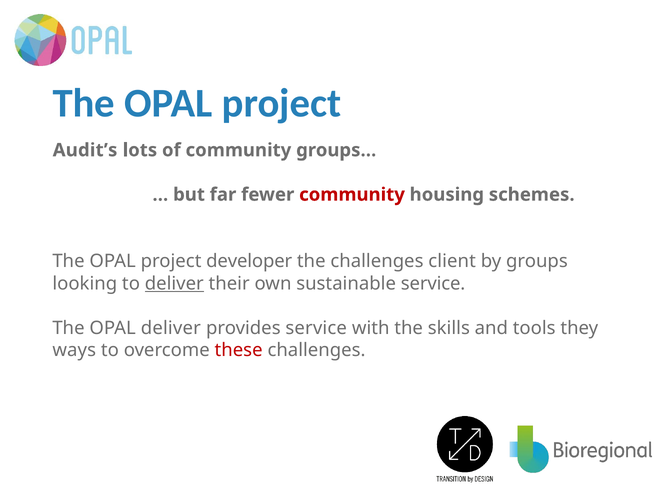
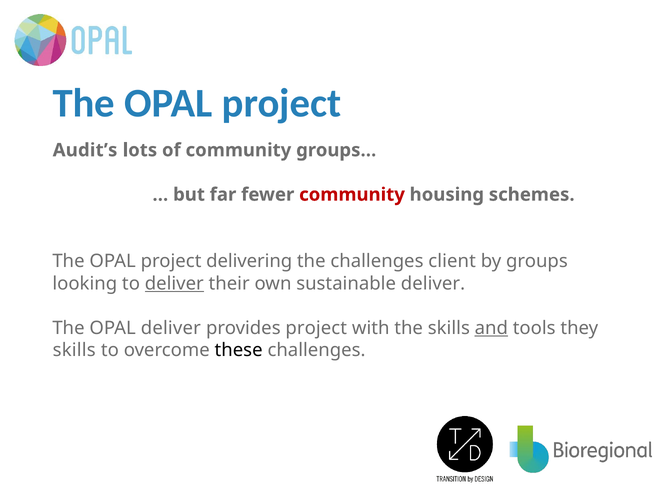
developer: developer -> delivering (249, 261)
sustainable service: service -> deliver (433, 284)
provides service: service -> project (316, 328)
and underline: none -> present (491, 328)
ways: ways -> skills (74, 350)
these colour: red -> black (239, 350)
